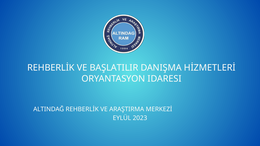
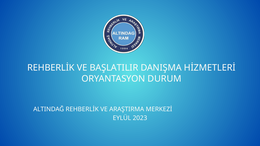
IDARESI: IDARESI -> DURUM (165, 79)
